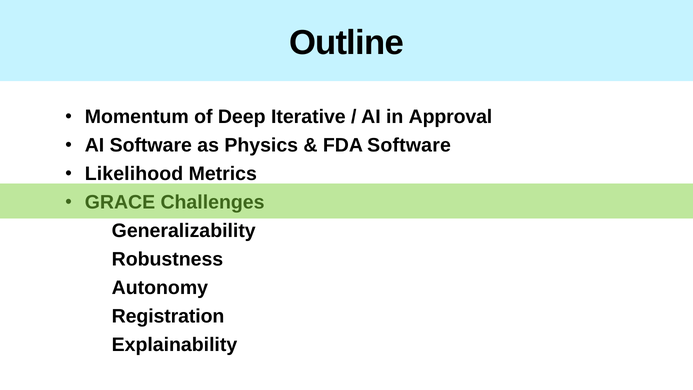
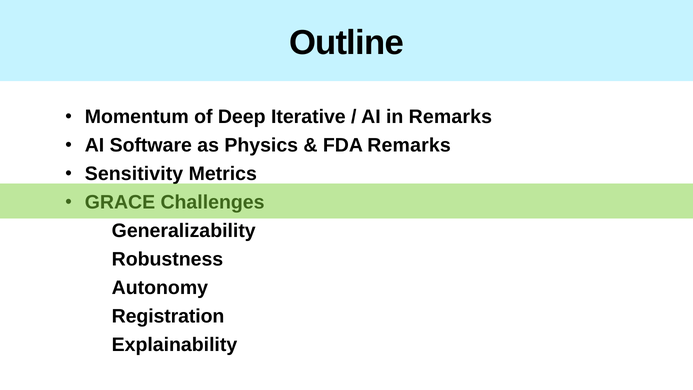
in Approval: Approval -> Remarks (450, 117)
FDA Software: Software -> Remarks (409, 145)
Likelihood: Likelihood -> Sensitivity (134, 174)
